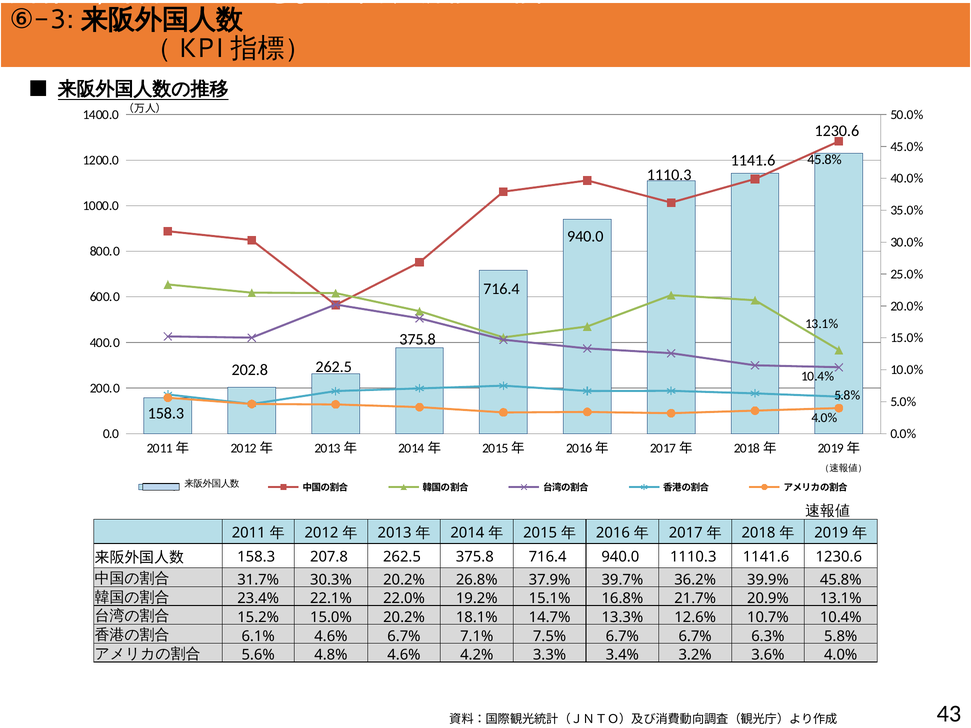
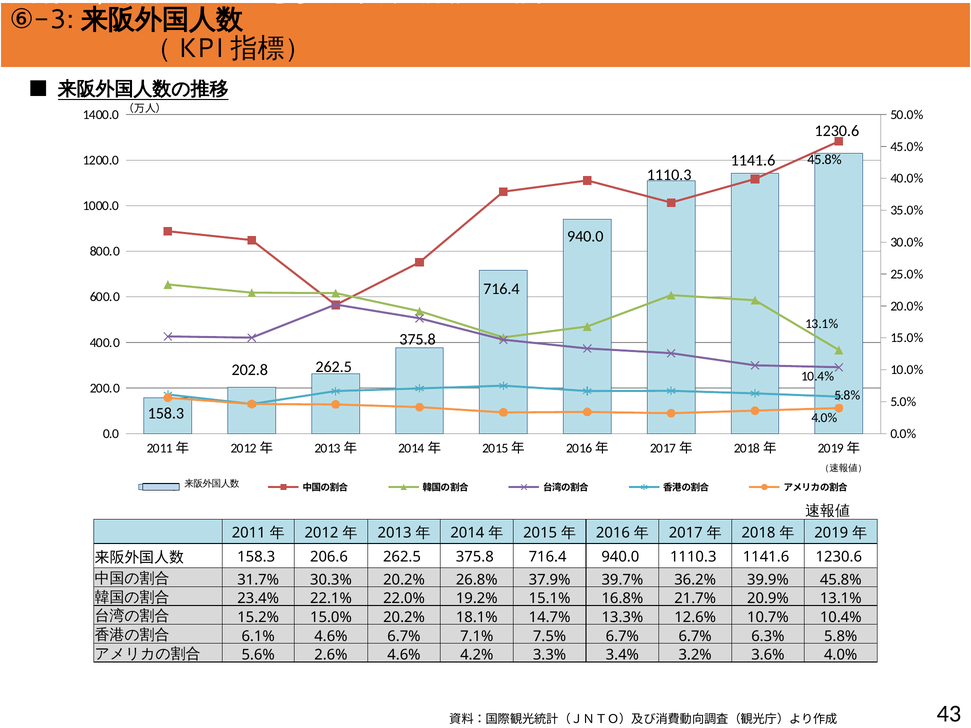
207.8: 207.8 -> 206.6 (329, 557)
4.8%: 4.8% -> 2.6% (331, 655)
